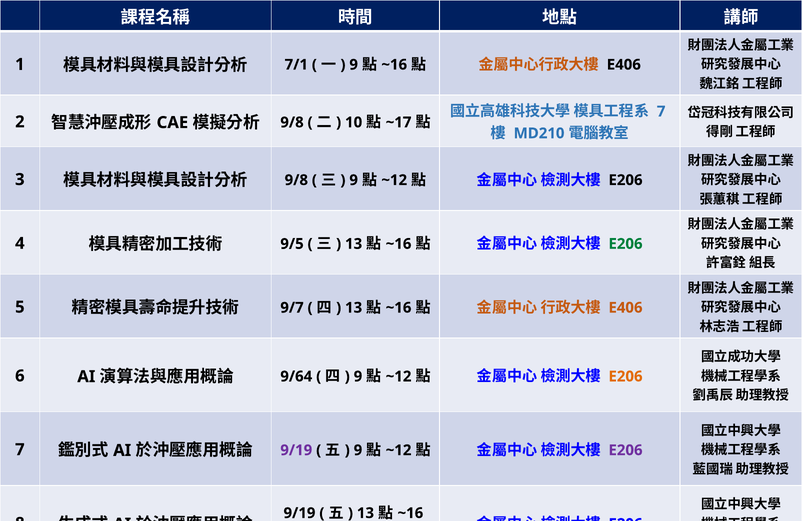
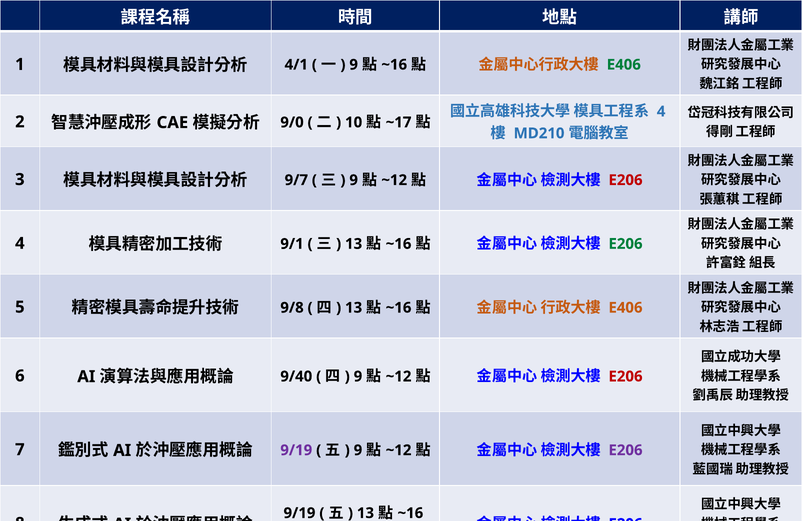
7/1: 7/1 -> 4/1 (296, 65)
E406 colour: black -> green (624, 65)
7: 7 -> 4 (661, 111)
9/8: 9/8 -> 9/0 (292, 122)
9/8: 9/8 -> 9/7 (296, 180)
E206 colour: black -> red (626, 180)
9/5: 9/5 -> 9/1 (292, 244)
9/7: 9/7 -> 9/8 (292, 308)
9/64: 9/64 -> 9/40 (296, 376)
E206 colour: orange -> red (626, 376)
